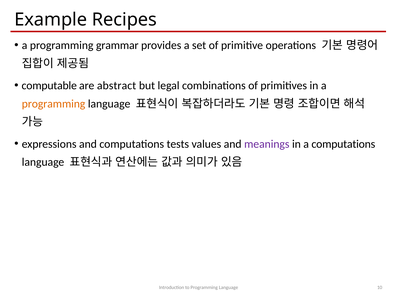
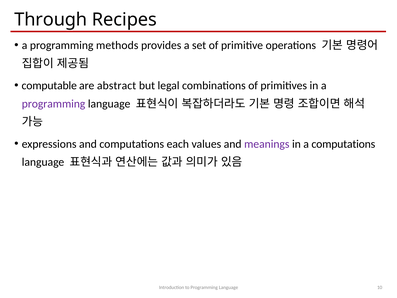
Example: Example -> Through (51, 20)
grammar: grammar -> methods (117, 45)
programming colour: orange -> purple (54, 104)
tests: tests -> each (178, 144)
